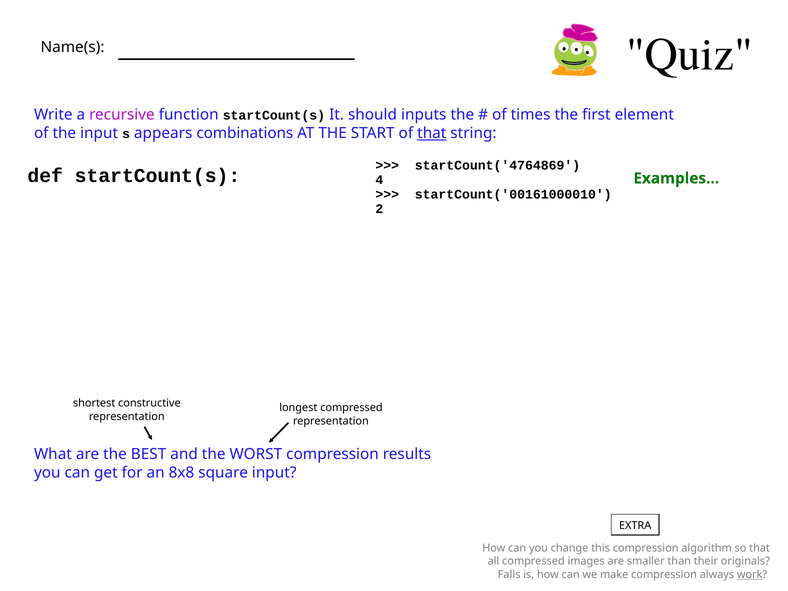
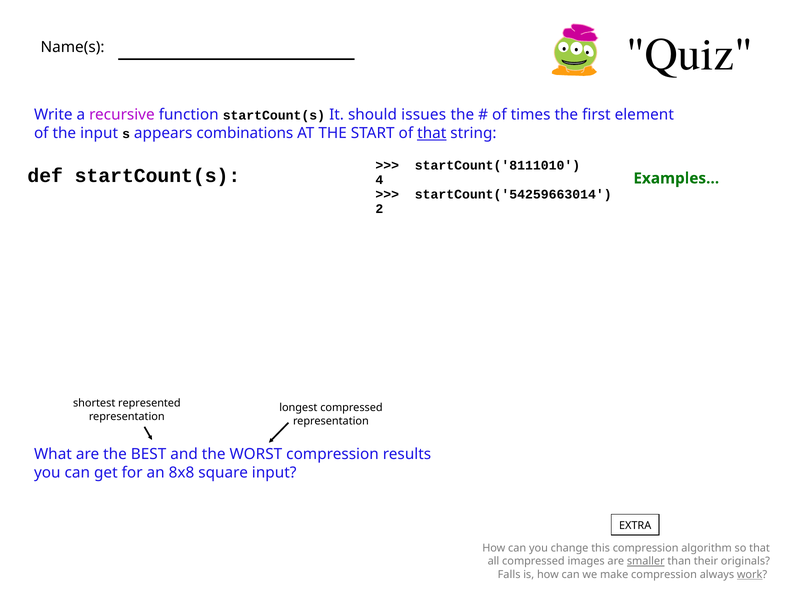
inputs: inputs -> issues (424, 115)
startCount('4764869: startCount('4764869 -> startCount('8111010 (498, 166)
startCount('00161000010: startCount('00161000010 -> startCount('54259663014 (513, 195)
constructive: constructive -> represented (149, 403)
smaller underline: none -> present (646, 561)
